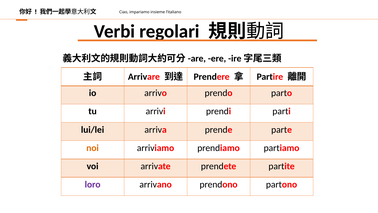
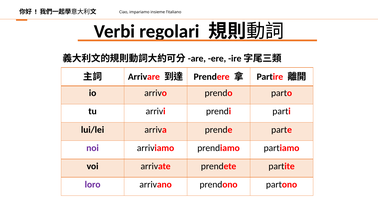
noi colour: orange -> purple (93, 148)
